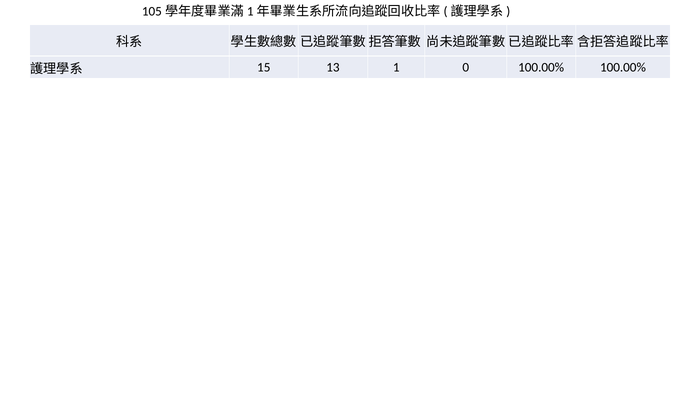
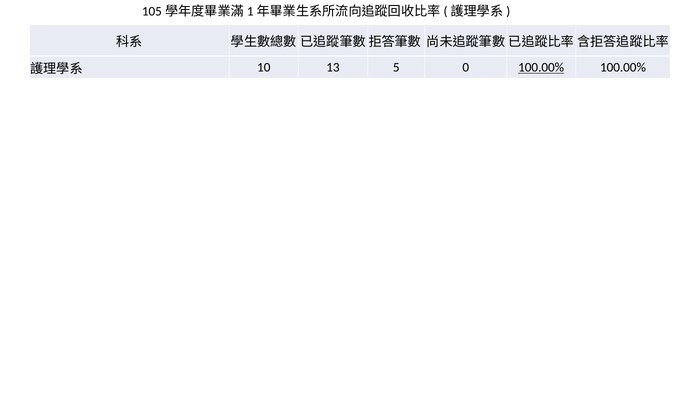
15: 15 -> 10 (264, 68)
1: 1 -> 5 (396, 68)
100.00% underline: none -> present (541, 68)
